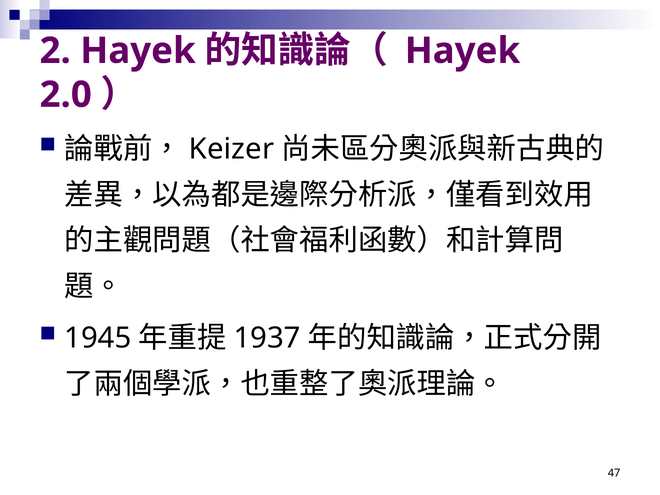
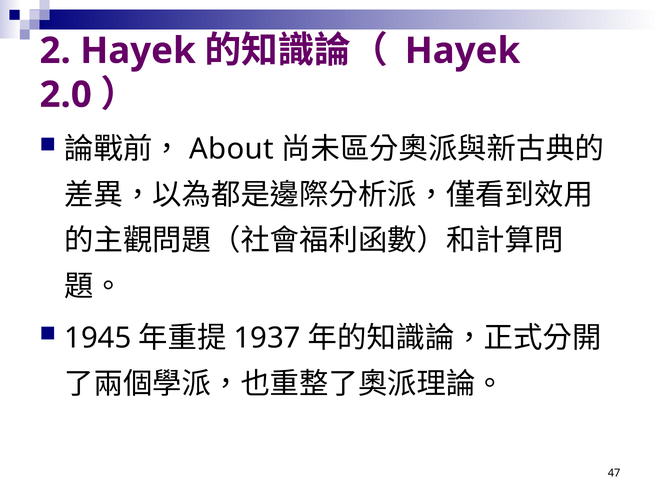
Keizer: Keizer -> About (231, 149)
